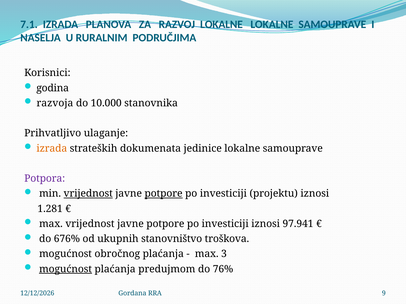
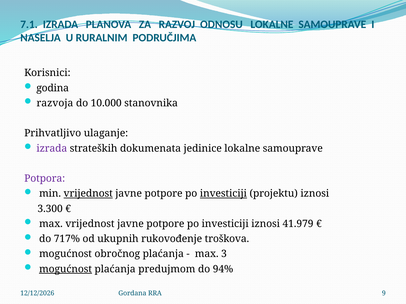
RAZVOJ LOKALNE: LOKALNE -> ODNOSU (221, 24)
izrada colour: orange -> purple (52, 149)
potpore underline: present -> none (164, 194)
investiciji underline: none -> present (223, 194)
1.281: 1.281 -> 3.300 (50, 209)
97.941: 97.941 -> 41.979 (298, 224)
676%: 676% -> 717% (67, 239)
stanovništvo: stanovništvo -> rukovođenje (172, 239)
76%: 76% -> 94% (223, 269)
